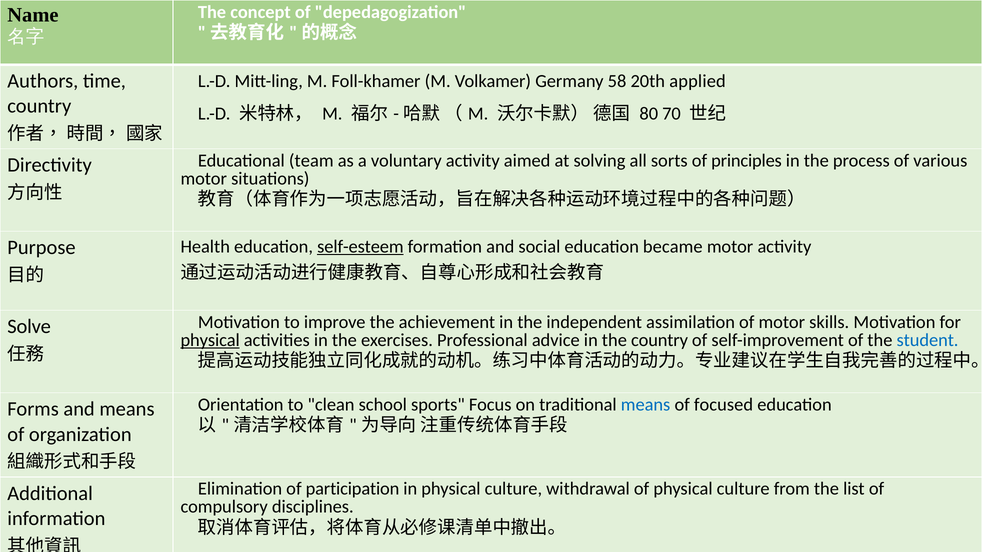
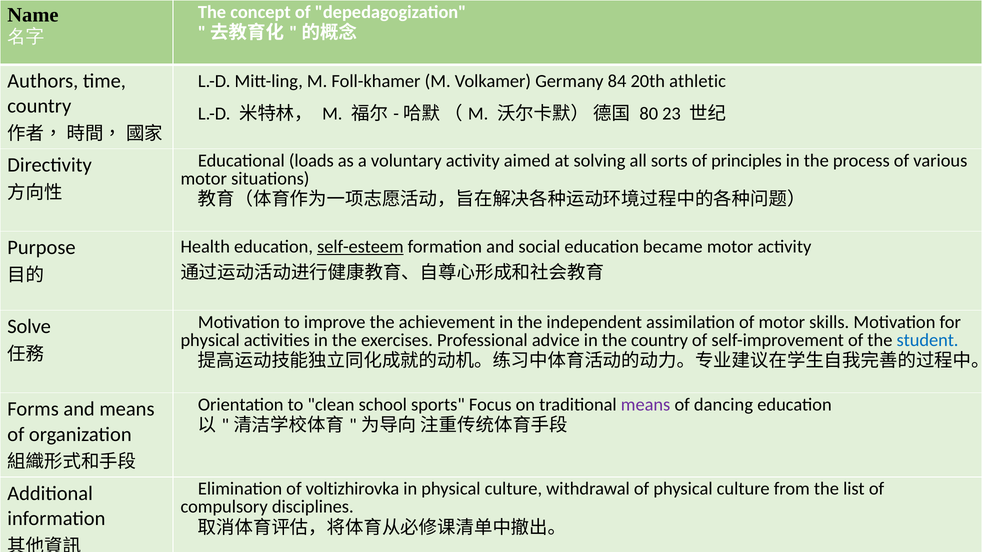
58: 58 -> 84 (617, 81)
applied: applied -> athletic (698, 81)
70: 70 -> 23 (671, 114)
team: team -> loads (311, 161)
physical underline: present -> none (210, 340)
means colour: blue -> purple (646, 405)
focused: focused -> dancing (723, 405)
participation: participation -> voltizhirovka (353, 489)
